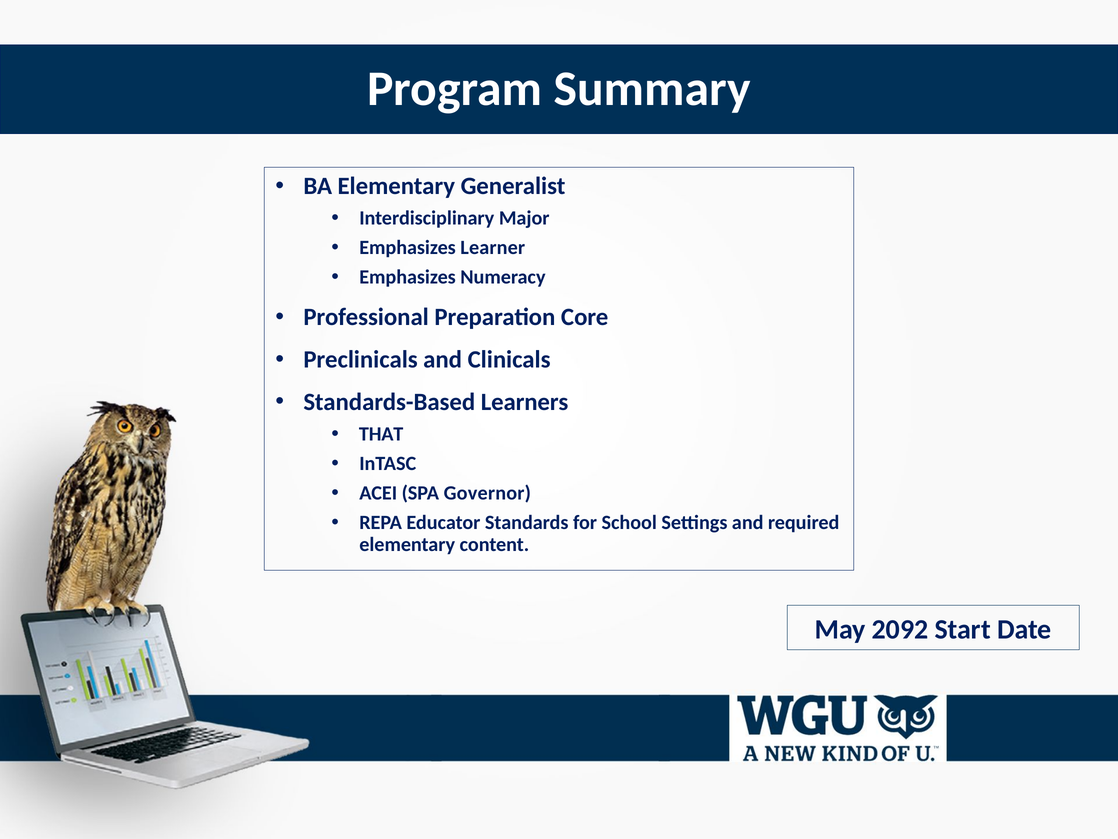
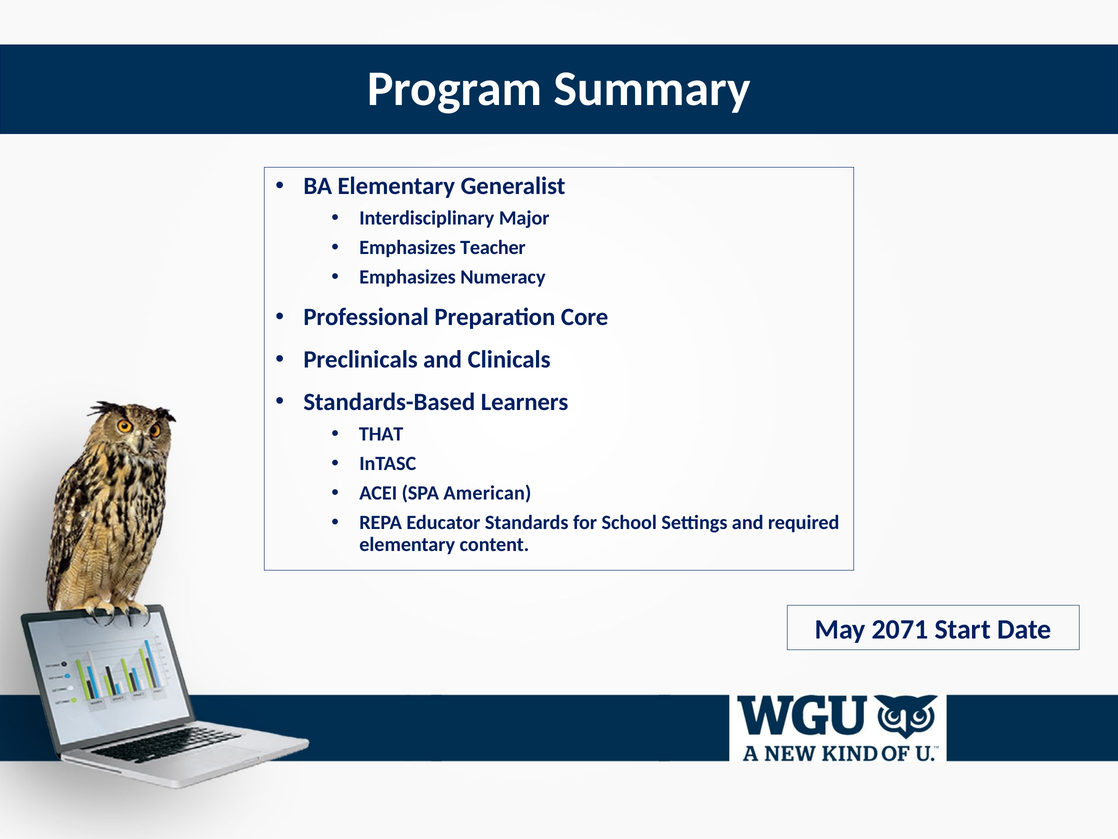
Learner: Learner -> Teacher (493, 248)
Governor: Governor -> American (487, 493)
2092: 2092 -> 2071 (900, 629)
